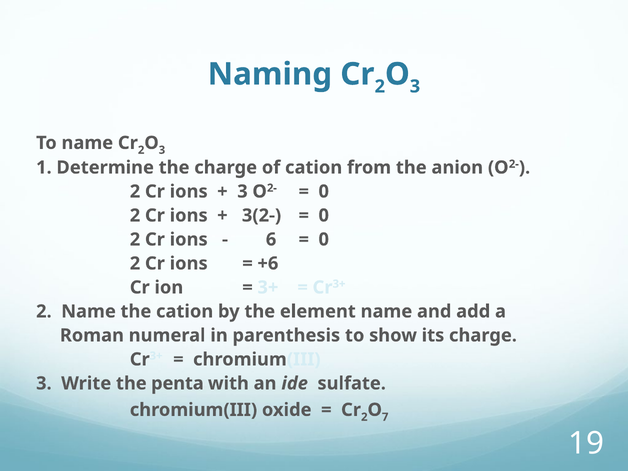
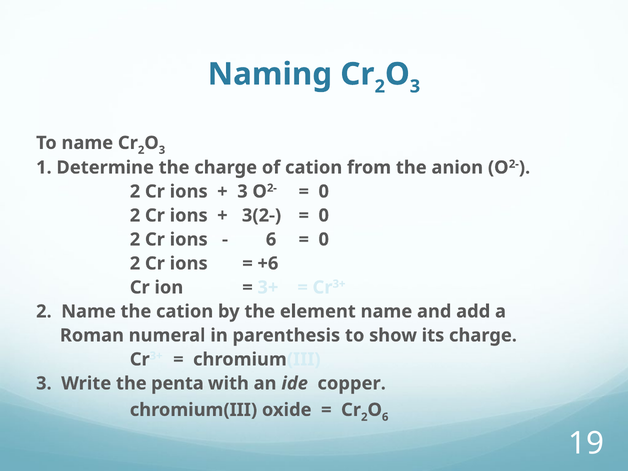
sulfate: sulfate -> copper (352, 383)
7: 7 -> 6 (385, 417)
